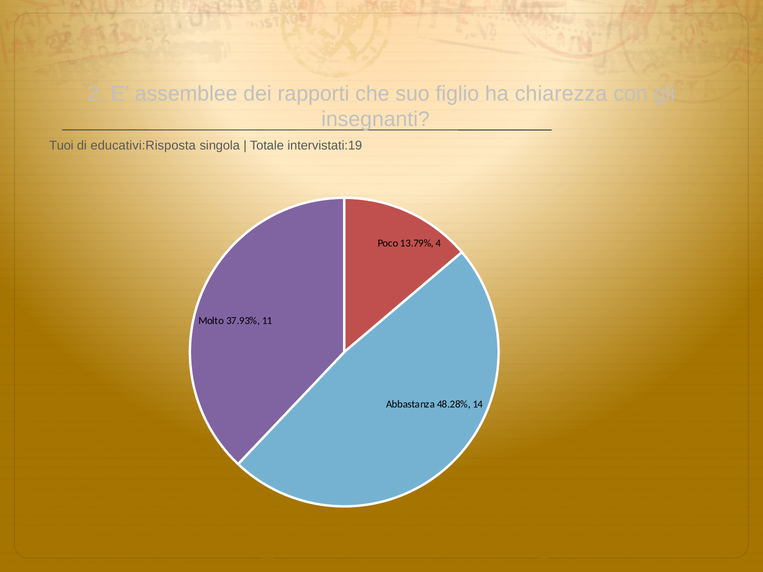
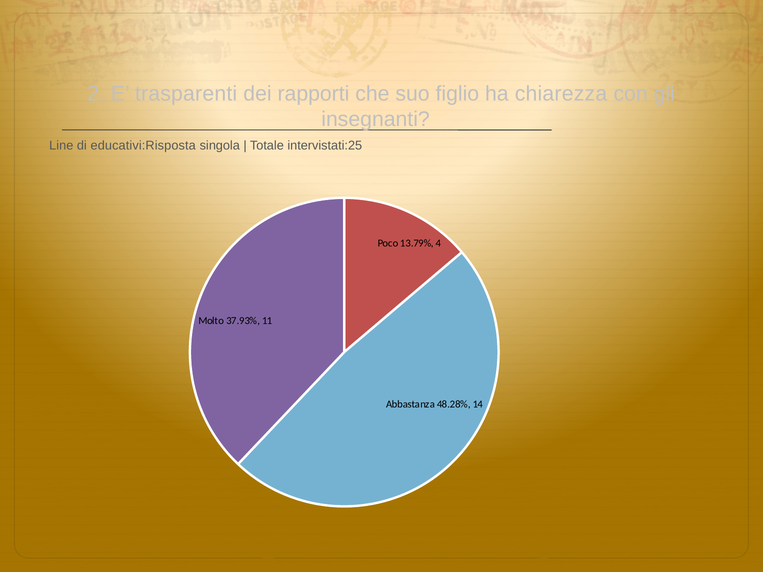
assemblee: assemblee -> trasparenti (186, 94)
Tuoi: Tuoi -> Line (61, 146)
intervistati:19: intervistati:19 -> intervistati:25 (325, 146)
